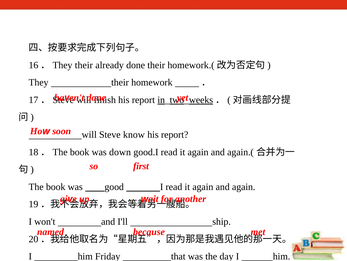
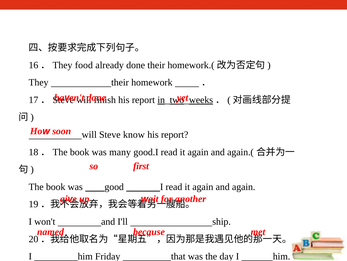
16．They their: their -> food (84, 65)
down: down -> many (120, 152)
